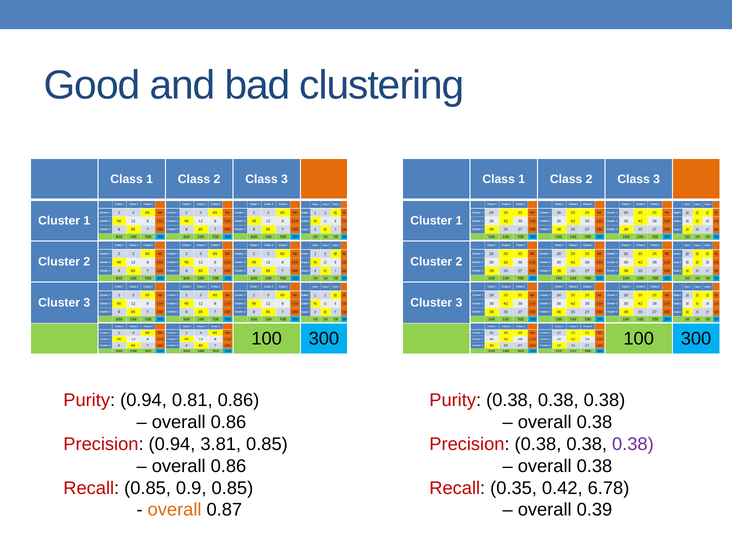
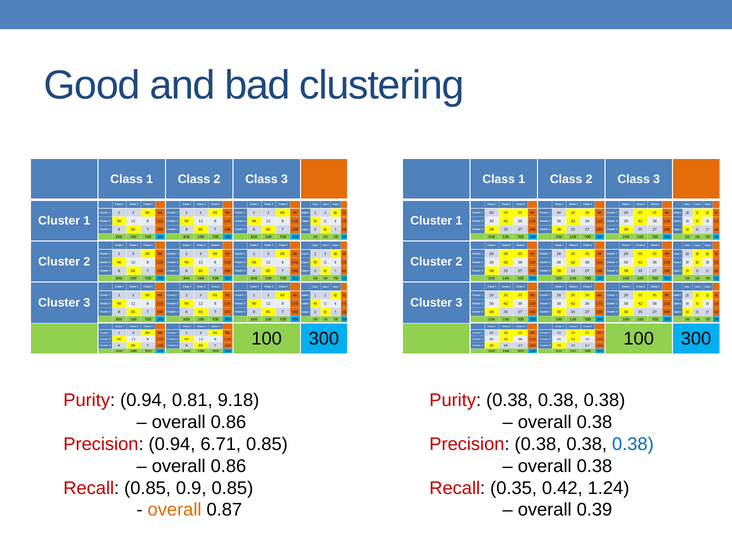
0.81 0.86: 0.86 -> 9.18 (238, 400)
3.81: 3.81 -> 6.71 (221, 444)
0.38 colour: purple -> blue (633, 444)
6.78: 6.78 -> 1.24 (609, 488)
